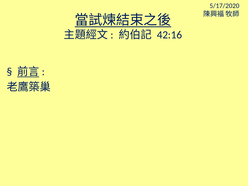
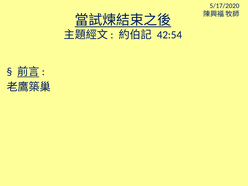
42:16: 42:16 -> 42:54 (169, 35)
